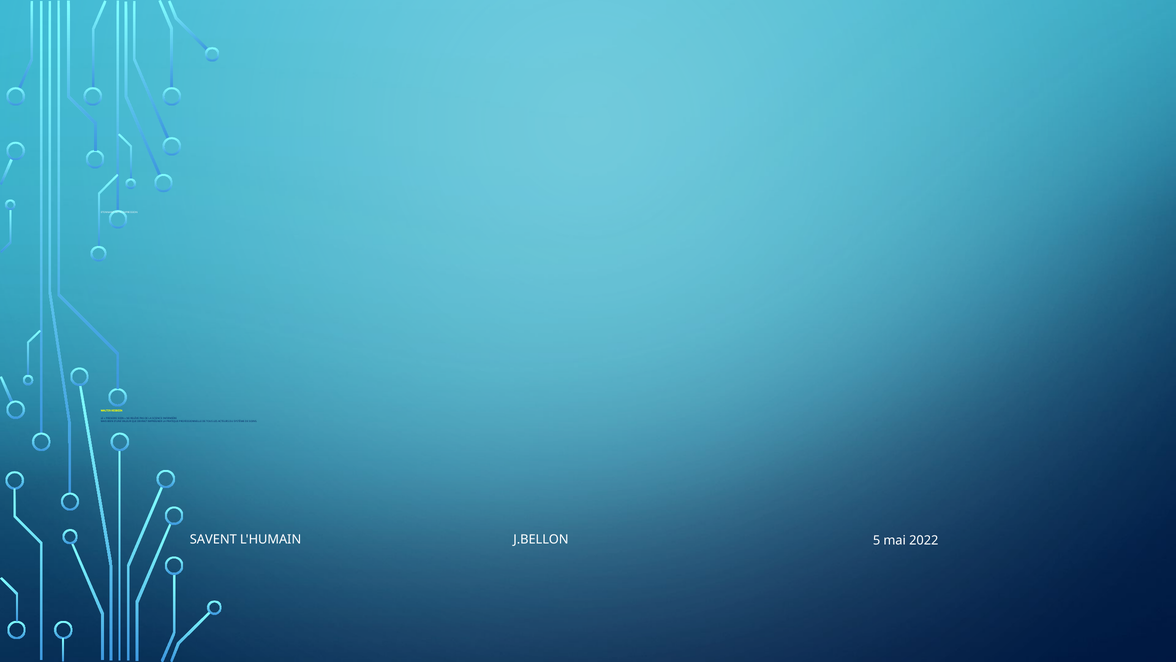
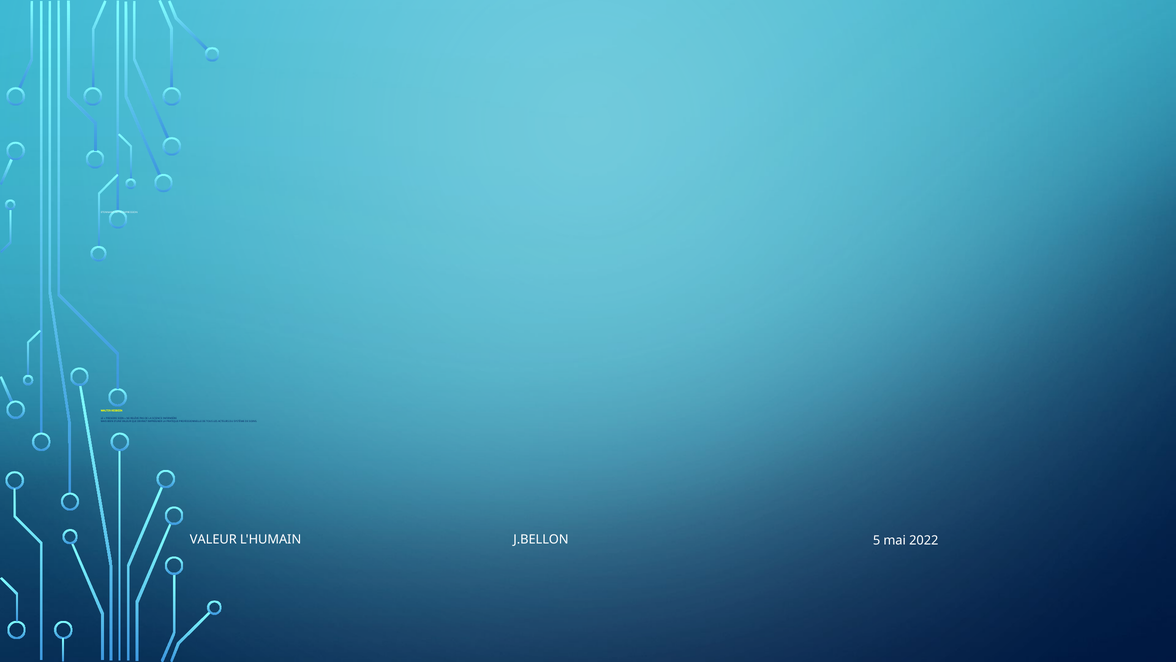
SAVENT: SAVENT -> VALEUR (213, 539)
